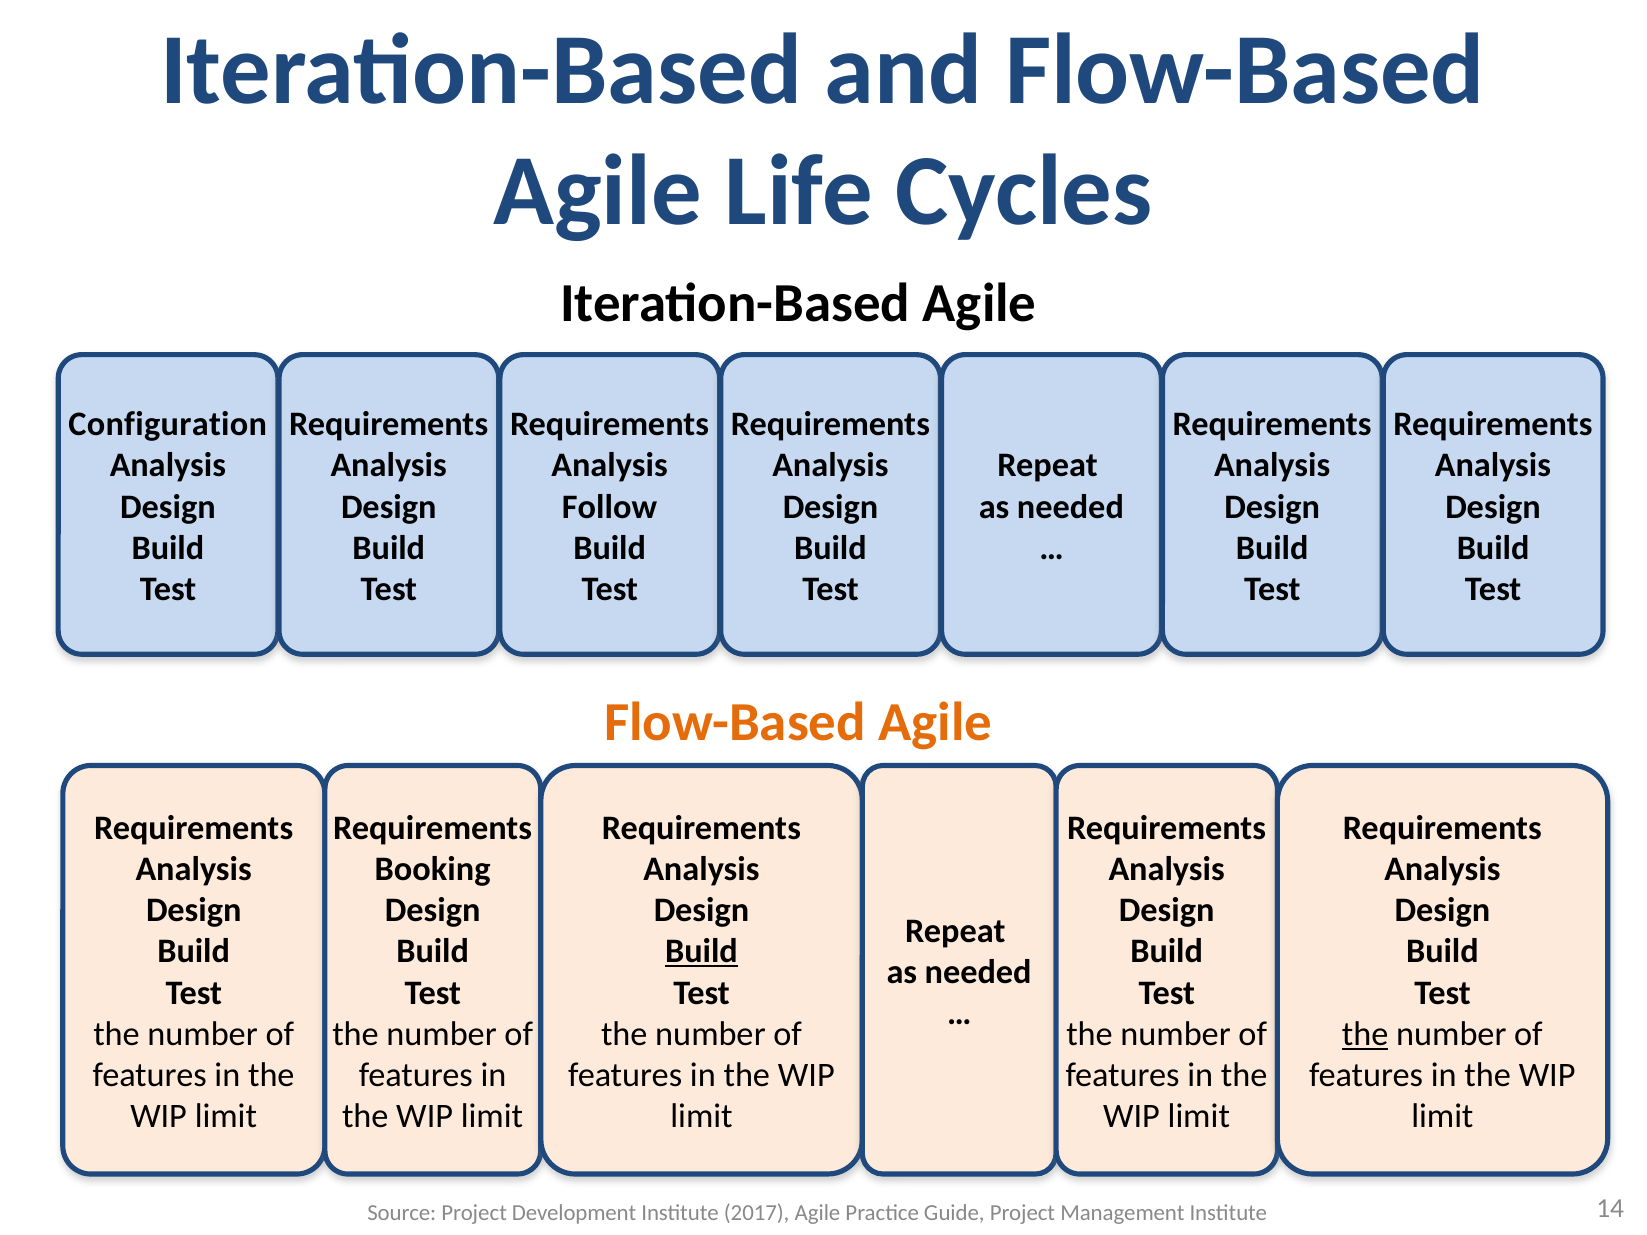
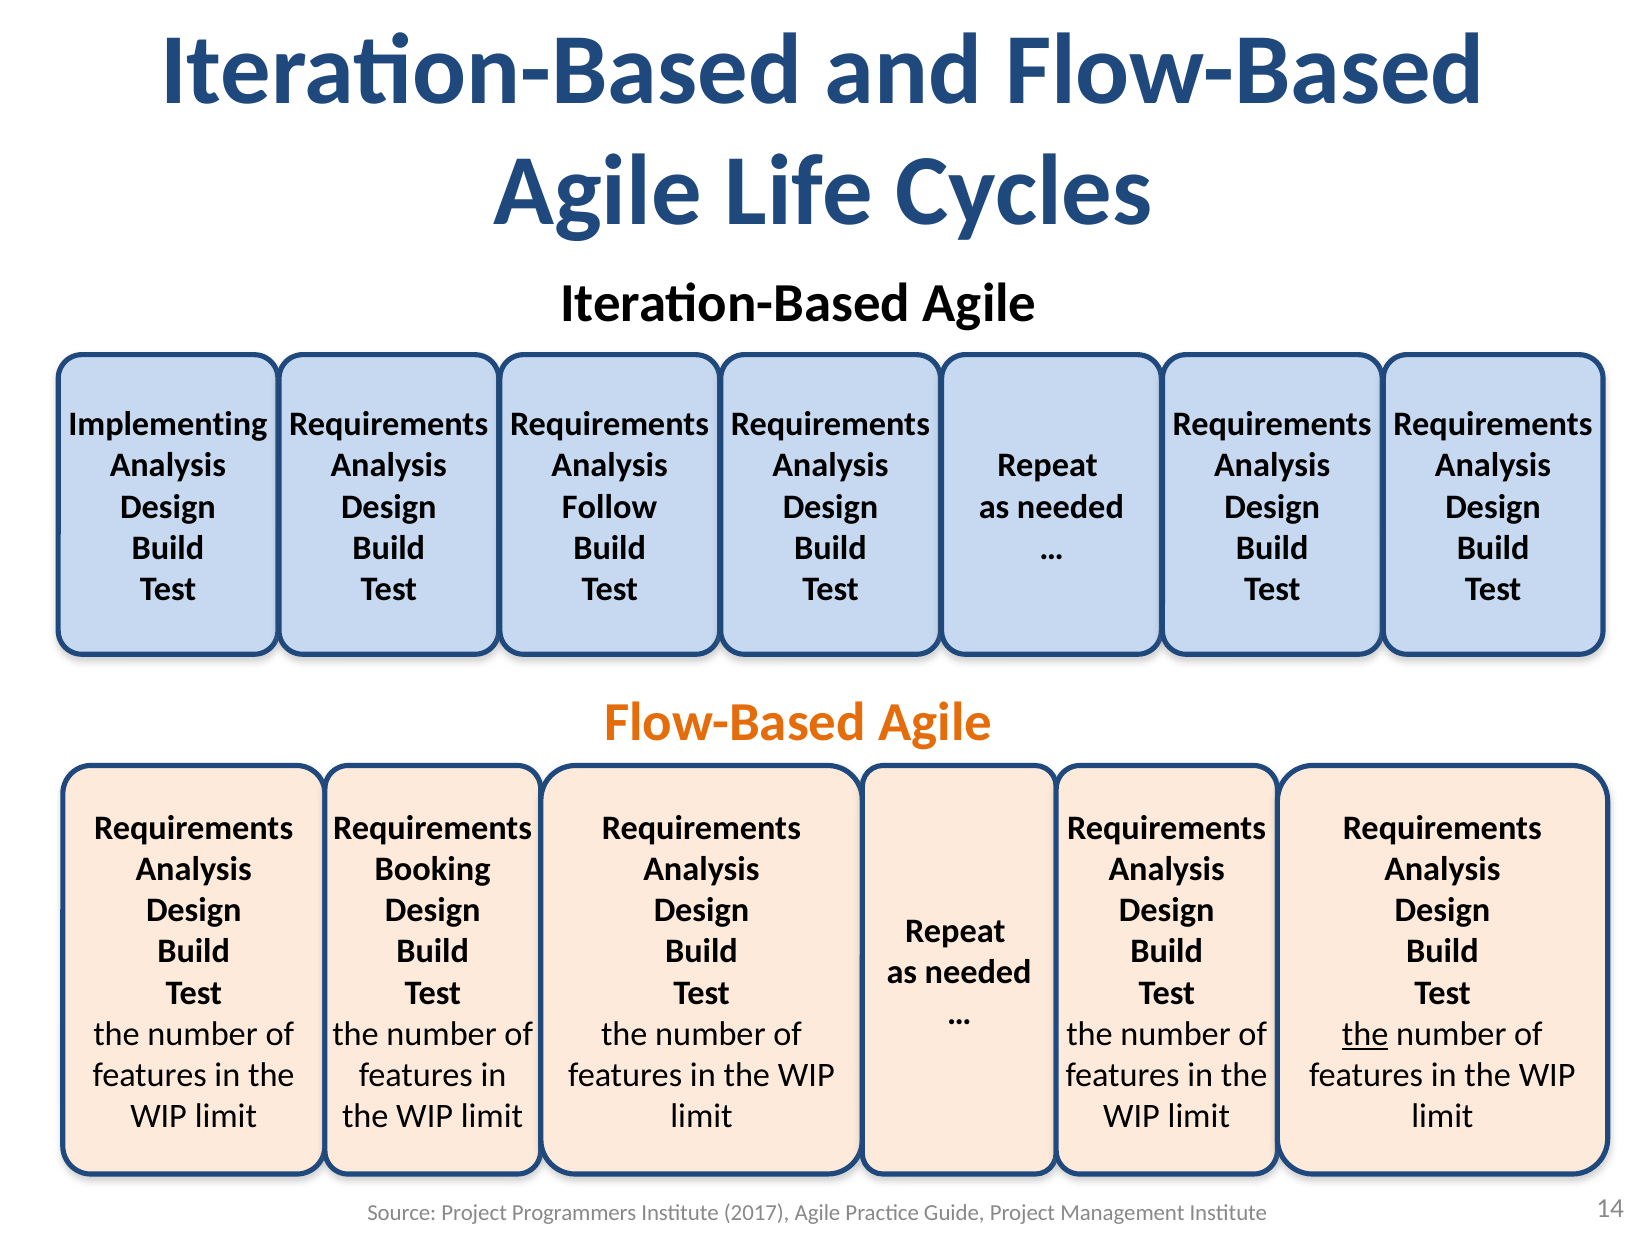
Configuration: Configuration -> Implementing (168, 425)
Build underline: present -> none (701, 952)
Development: Development -> Programmers (574, 1213)
